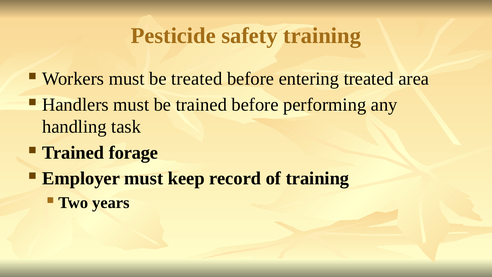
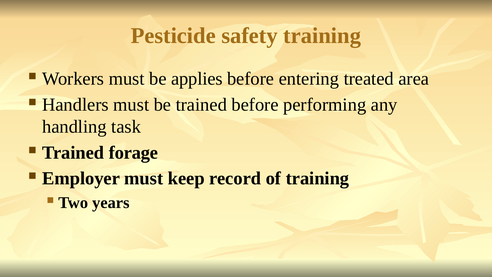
be treated: treated -> applies (197, 79)
